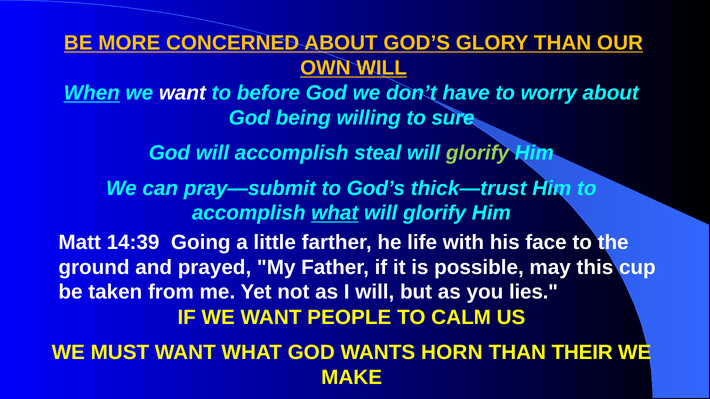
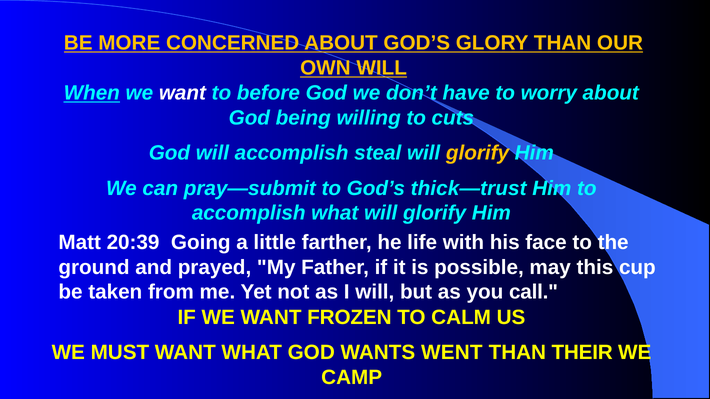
sure: sure -> cuts (453, 118)
glorify colour: light green -> yellow (478, 153)
what underline: present -> none (335, 213)
14:39: 14:39 -> 20:39 (133, 243)
lies: lies -> call (534, 292)
PEOPLE: PEOPLE -> FROZEN (349, 318)
HORN: HORN -> WENT (452, 353)
MAKE: MAKE -> CAMP (352, 378)
